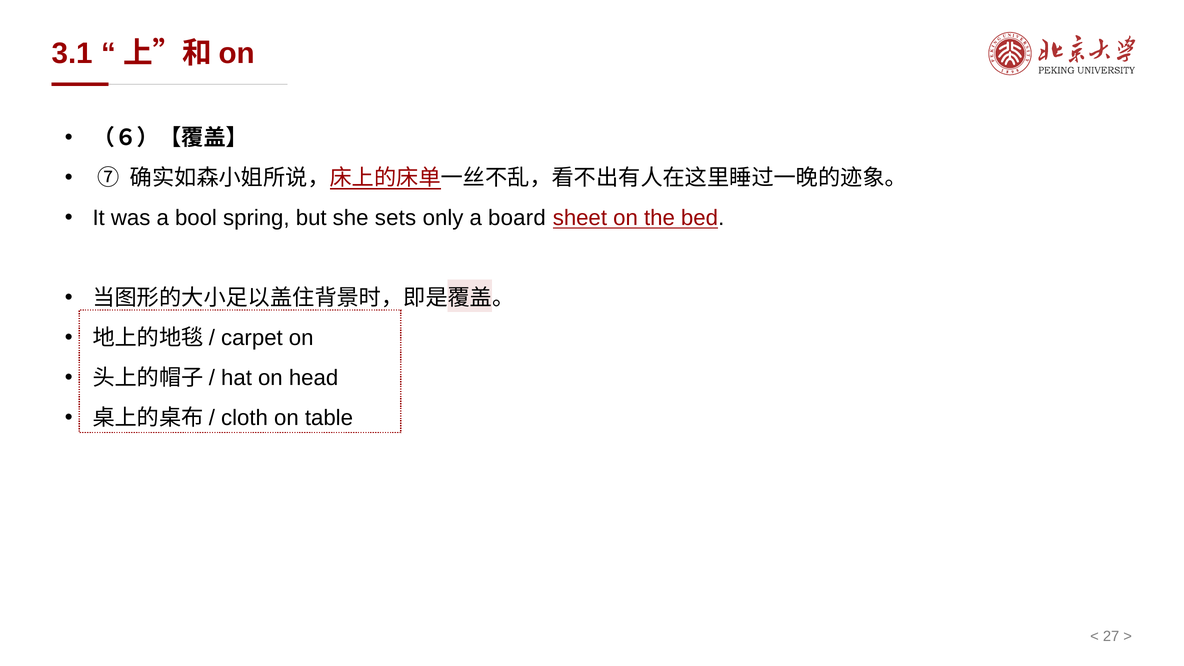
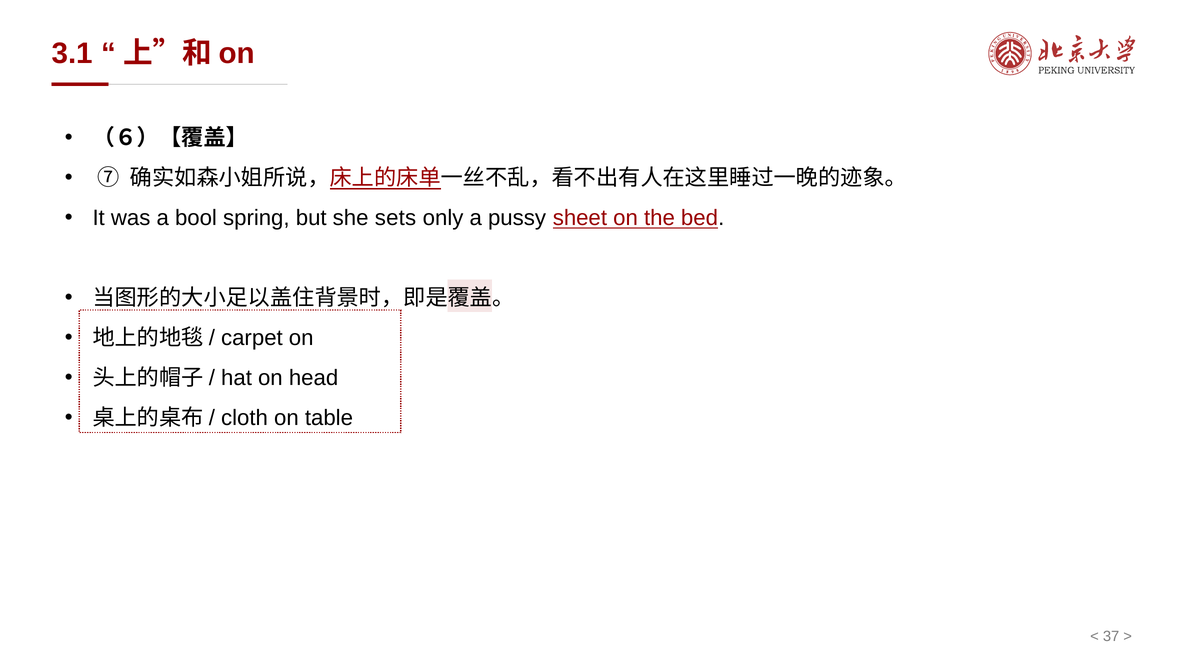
board: board -> pussy (517, 218)
27: 27 -> 37 (1111, 636)
